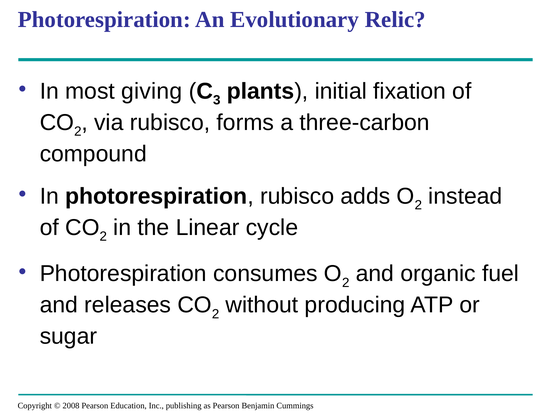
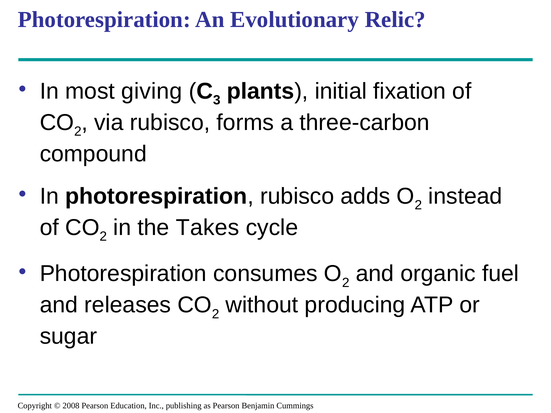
Linear: Linear -> Takes (207, 228)
